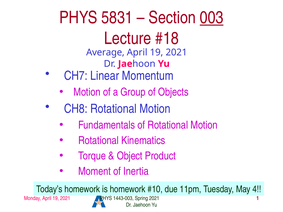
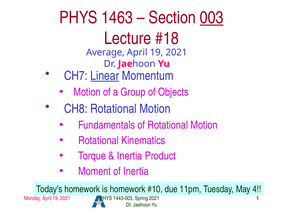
5831: 5831 -> 1463 (117, 18)
Linear underline: none -> present (105, 76)
Object: Object -> Inertia (130, 156)
